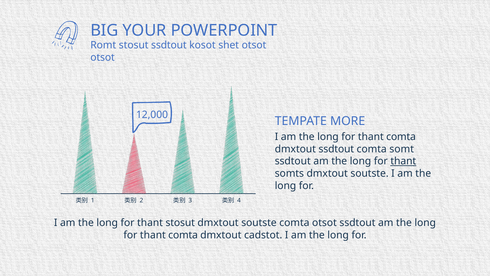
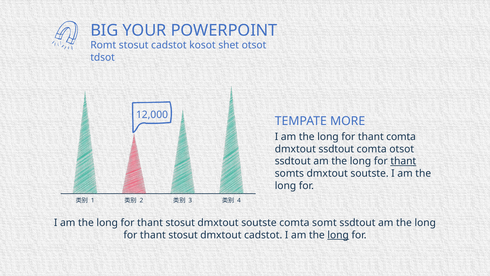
stosut ssdtout: ssdtout -> cadstot (169, 45)
otsot: otsot -> tdsot (103, 57)
comta somt: somt -> otsot (402, 149)
comta otsot: otsot -> somt (324, 222)
comta: comta -> stosut (183, 235)
long underline: none -> present (338, 235)
